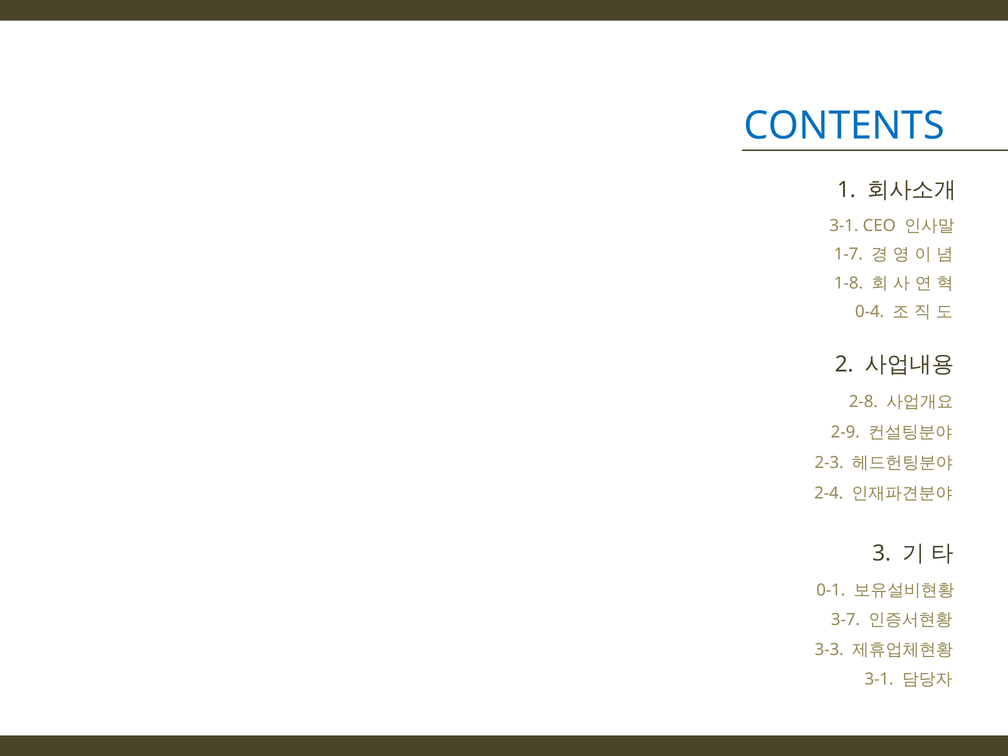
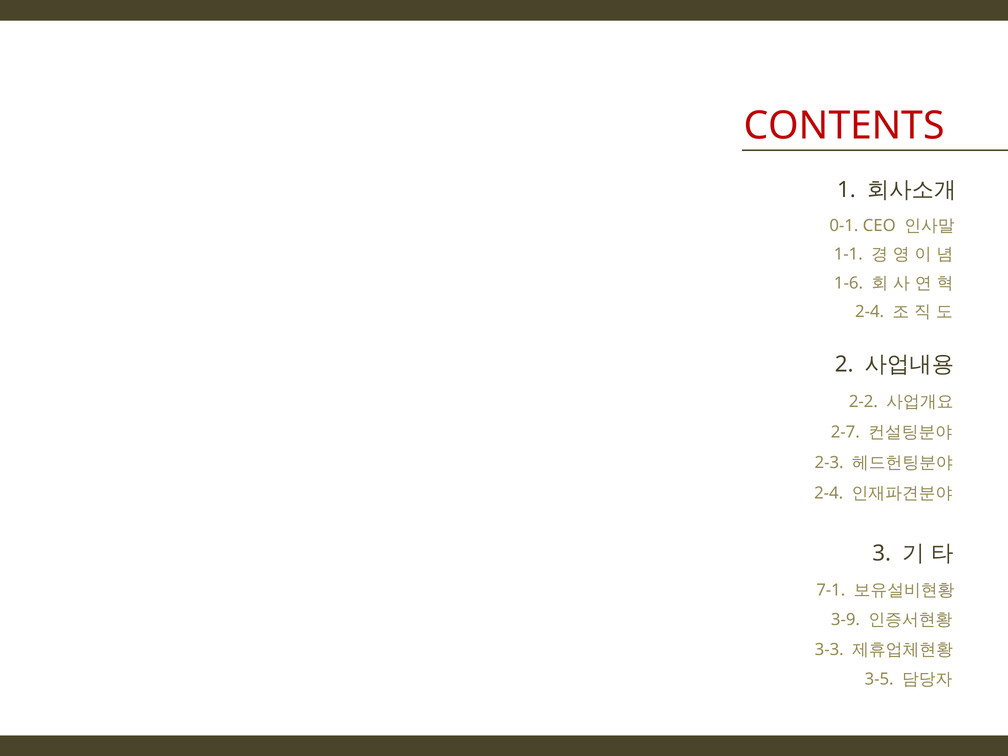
CONTENTS colour: blue -> red (844, 126)
3-1: 3-1 -> 0-1 (844, 226)
1-7: 1-7 -> 1-1 (848, 254)
1-8: 1-8 -> 1-6 (848, 283)
0-4: 0-4 -> 2-4 (870, 312)
2-8: 2-8 -> 2-2 (863, 402)
2-9: 2-9 -> 2-7 (845, 432)
0-1: 0-1 -> 7-1 (831, 590)
3-7: 3-7 -> 3-9 (845, 620)
3-1: 3-1 -> 3-5 (879, 679)
